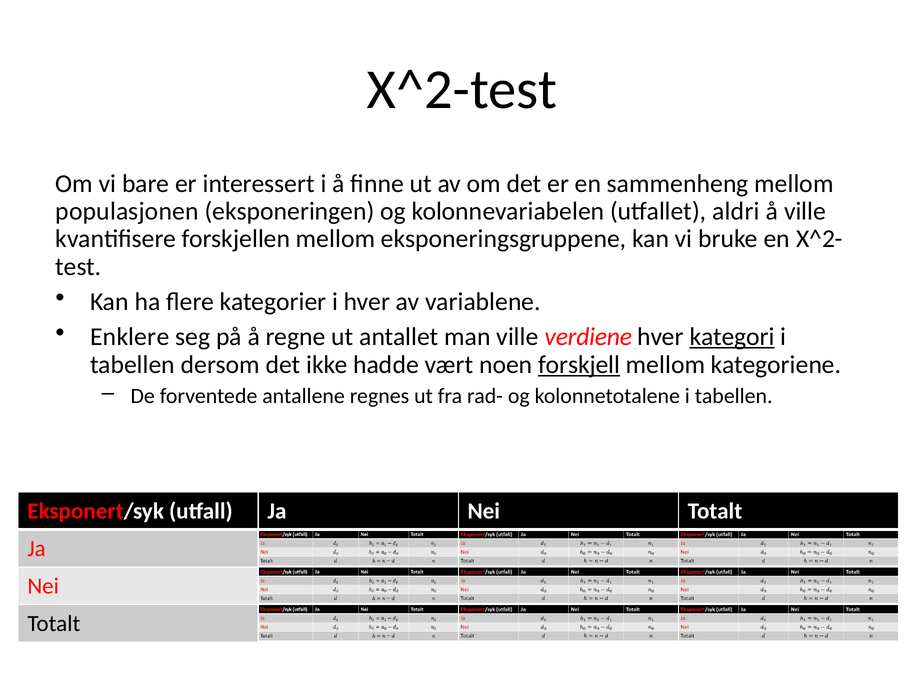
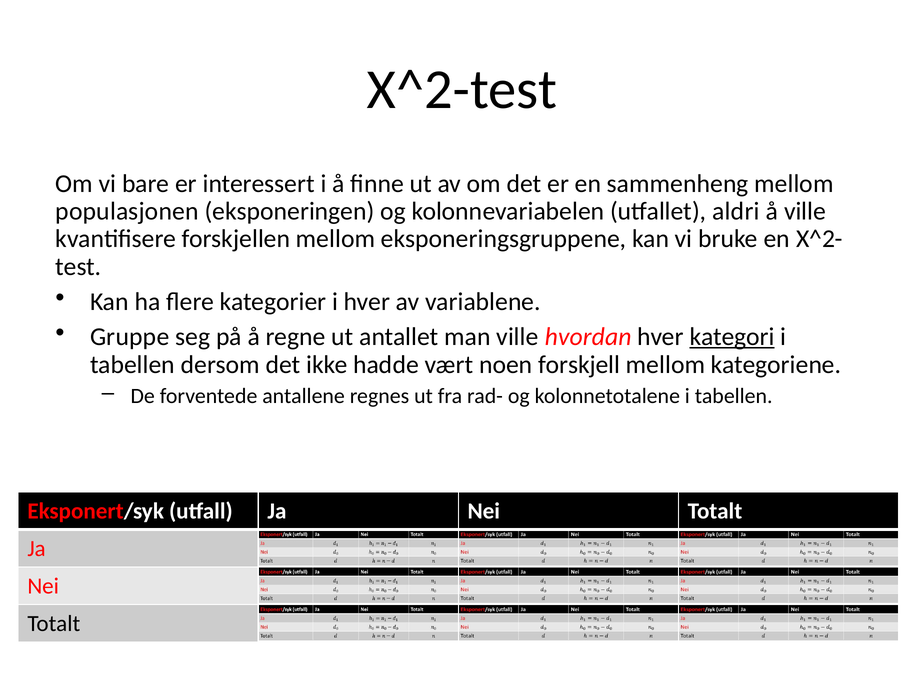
Enklere: Enklere -> Gruppe (130, 337)
verdiene: verdiene -> hvordan (588, 337)
forskjell underline: present -> none (579, 365)
